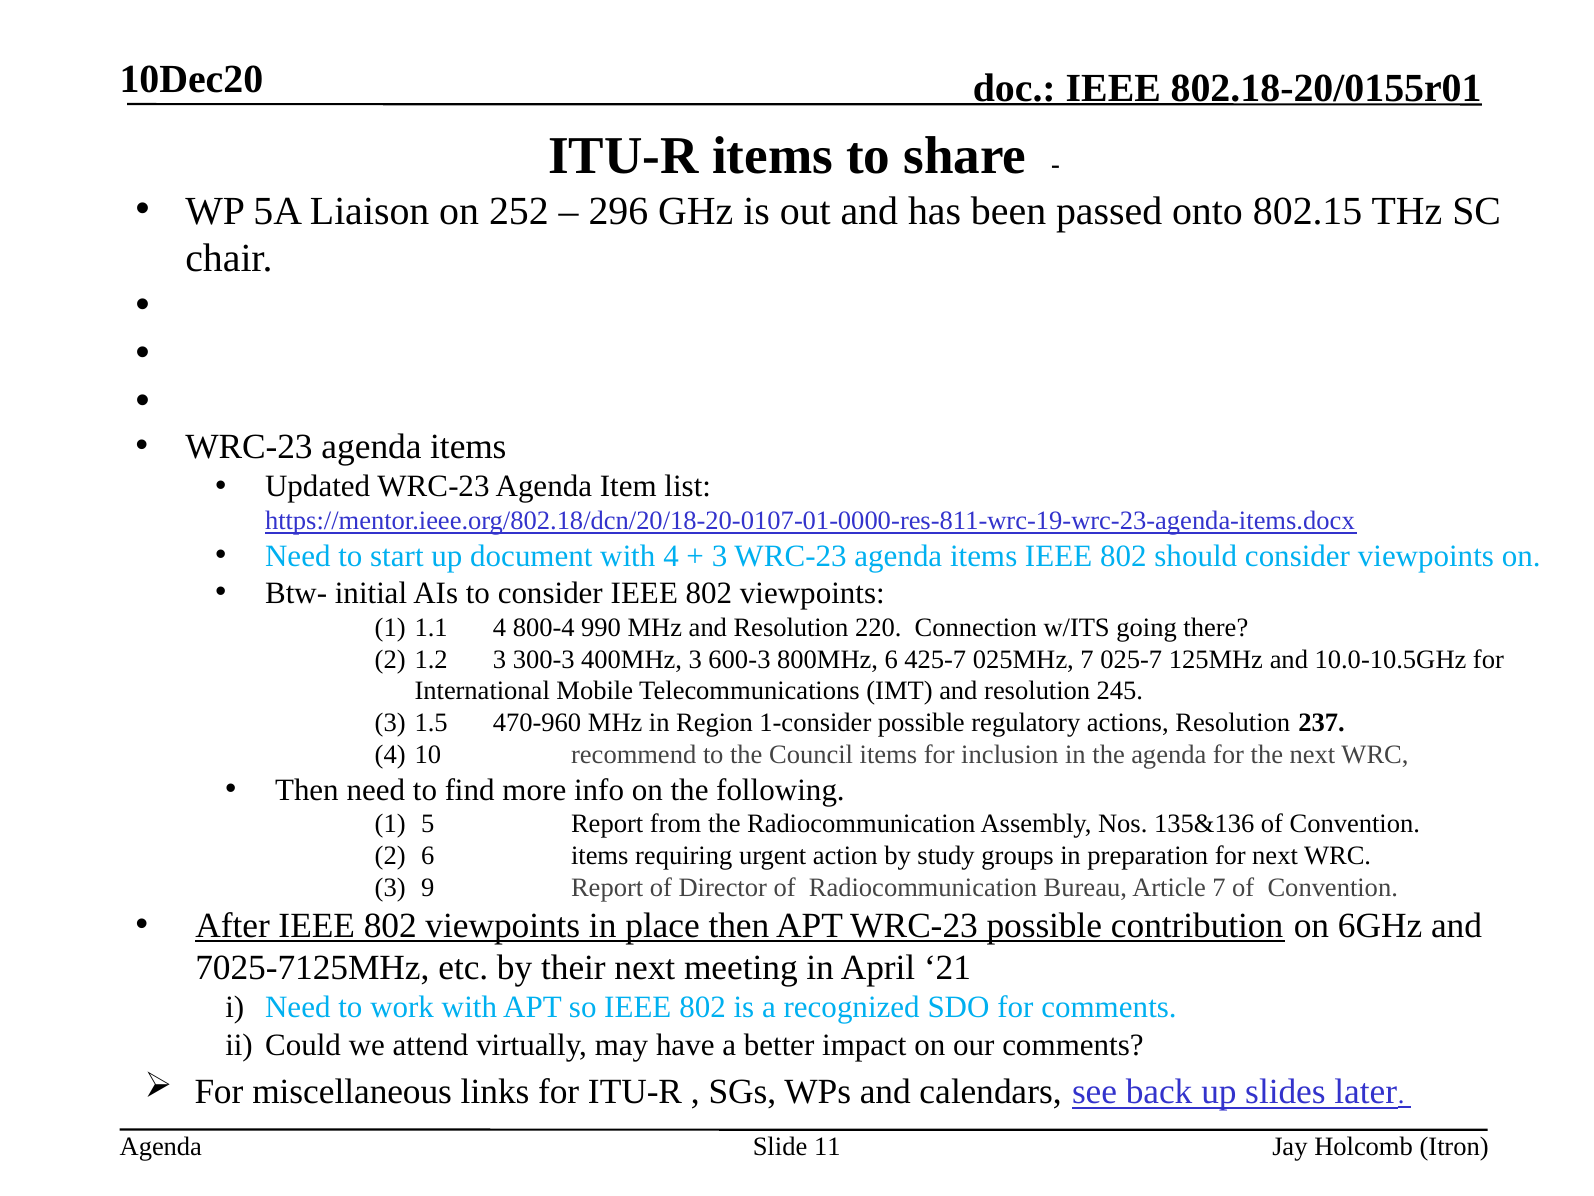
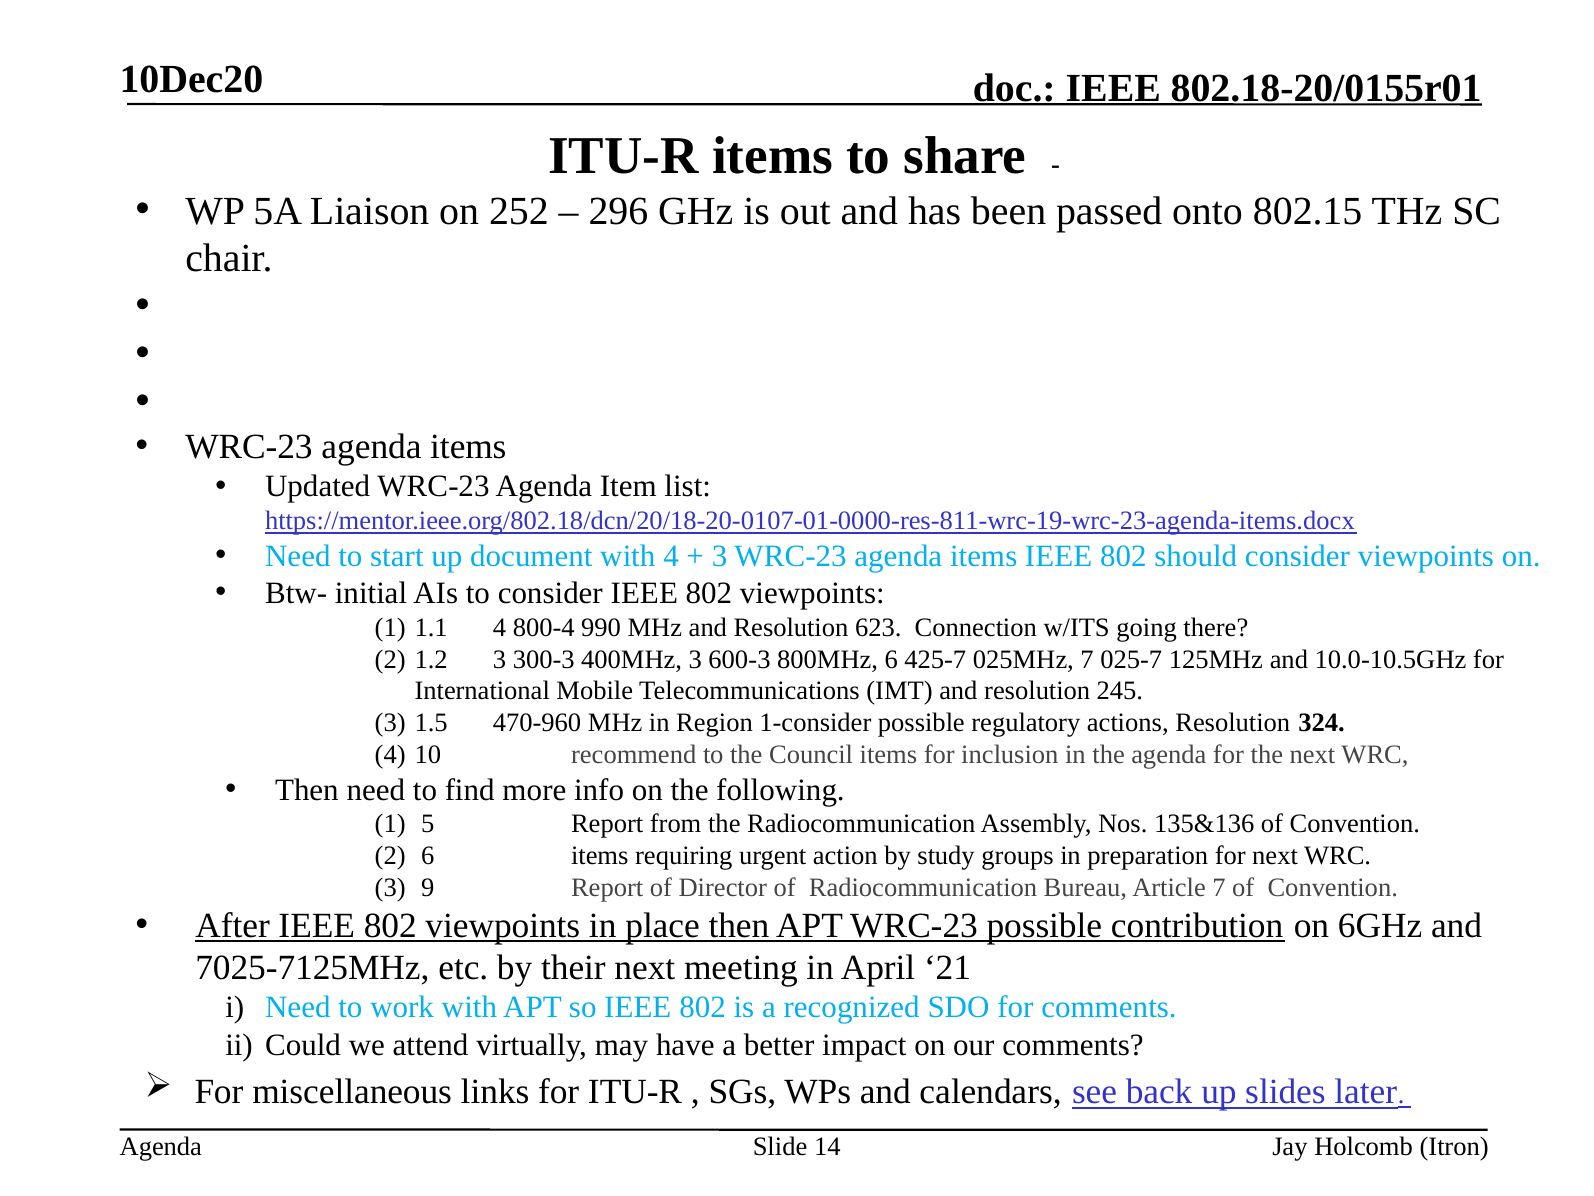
220: 220 -> 623 (878, 627)
237: 237 -> 324 (1322, 723)
11: 11 -> 14 (827, 1147)
